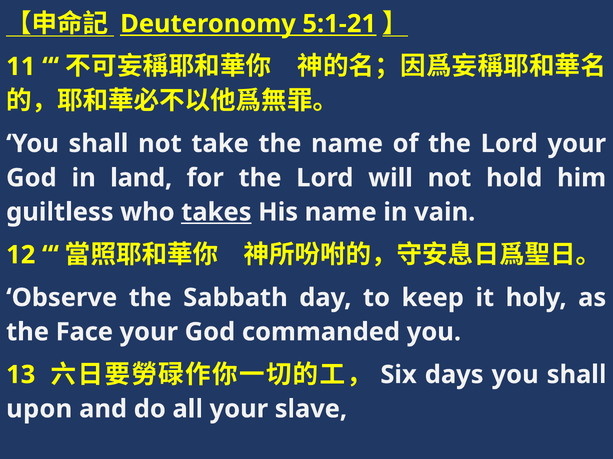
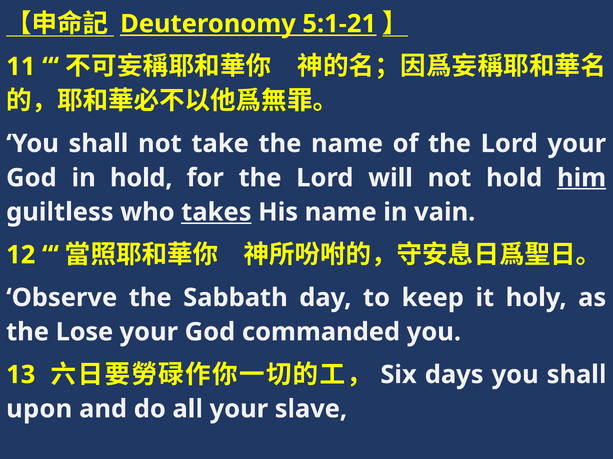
in land: land -> hold (141, 178)
him underline: none -> present (582, 178)
Face: Face -> Lose (84, 332)
